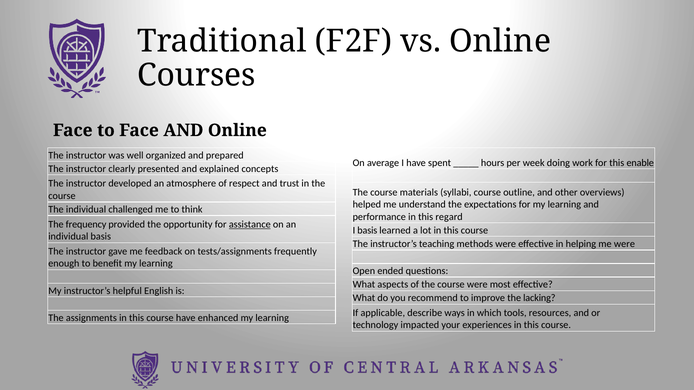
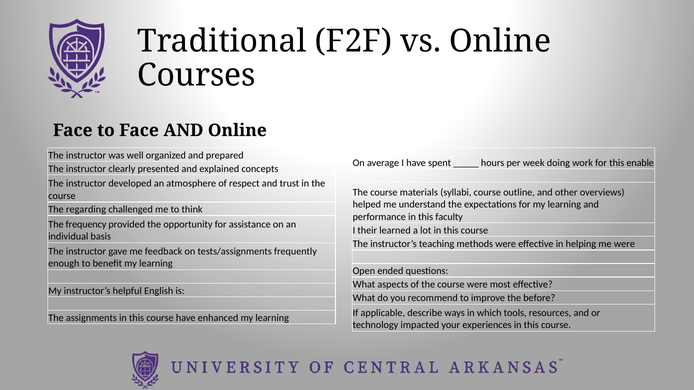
The individual: individual -> regarding (86, 210)
regard: regard -> faculty (449, 217)
assistance underline: present -> none (250, 224)
I basis: basis -> their (367, 231)
lacking: lacking -> before (539, 298)
